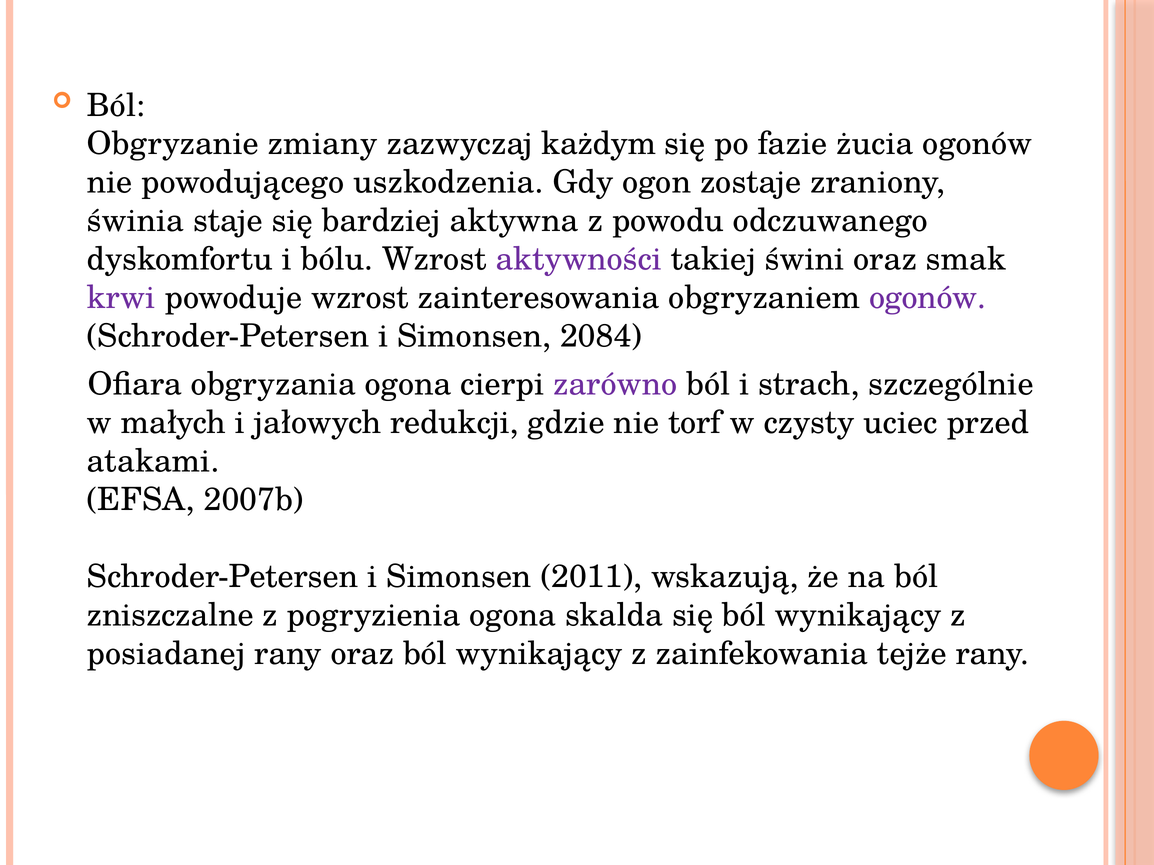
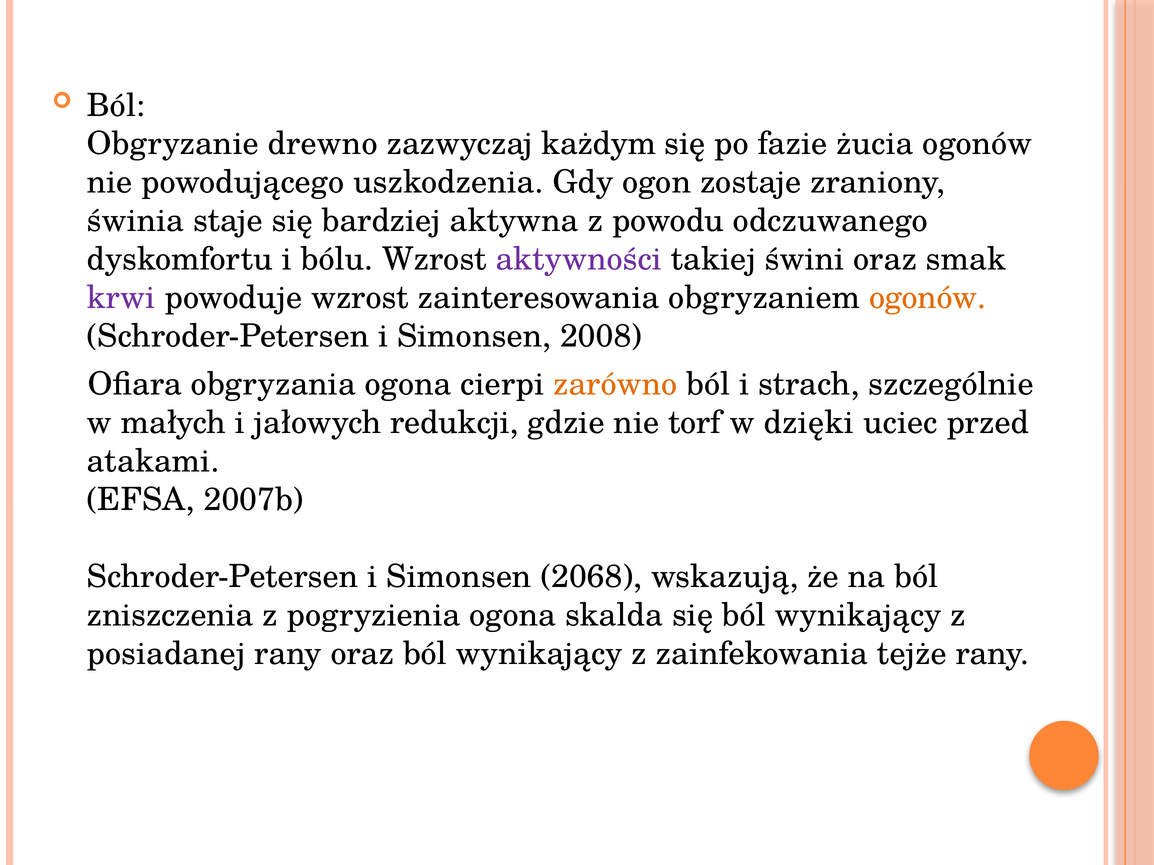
zmiany: zmiany -> drewno (323, 144)
ogonów colour: purple -> orange (928, 298)
2084: 2084 -> 2008 (601, 336)
zarówno colour: purple -> orange (615, 385)
czysty: czysty -> dzięki (809, 423)
2011: 2011 -> 2068 (591, 577)
zniszczalne: zniszczalne -> zniszczenia (170, 615)
